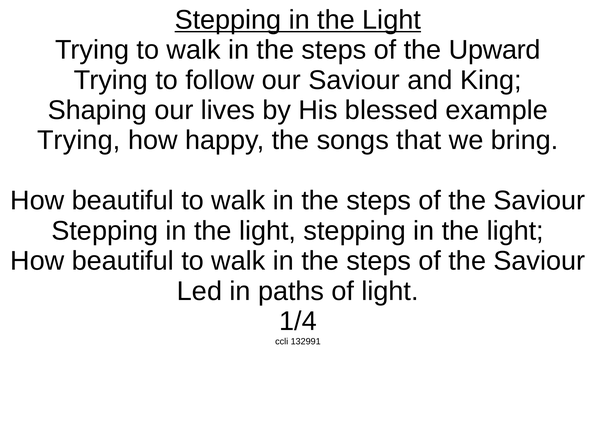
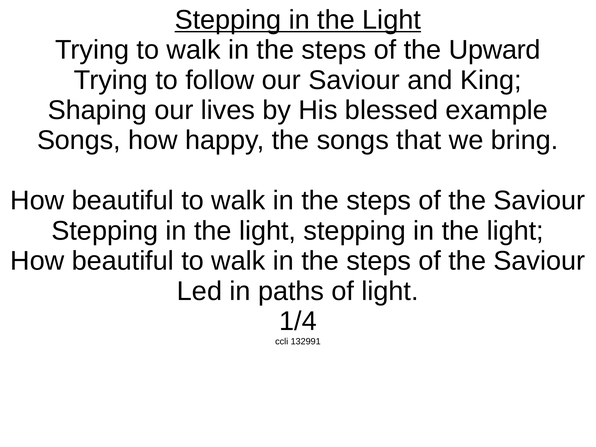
Trying: Trying -> Songs (79, 140)
